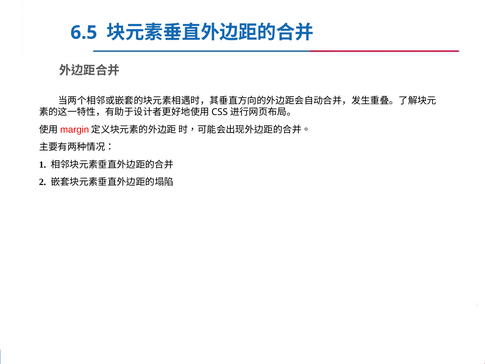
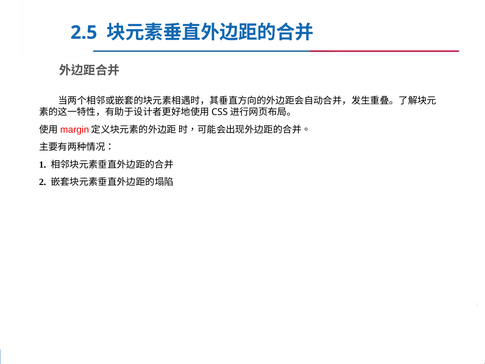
6.5: 6.5 -> 2.5 (84, 33)
